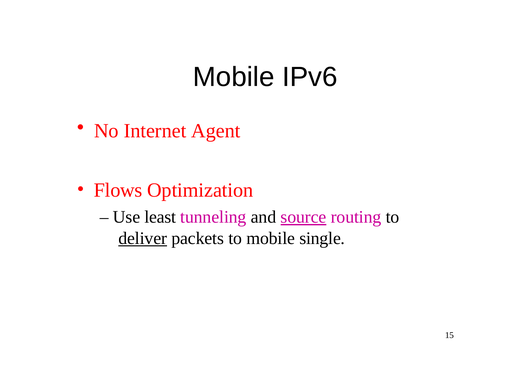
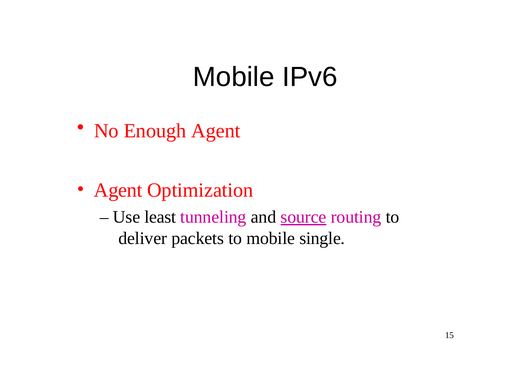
Internet: Internet -> Enough (155, 131)
Flows: Flows -> Agent (118, 190)
deliver underline: present -> none (143, 238)
